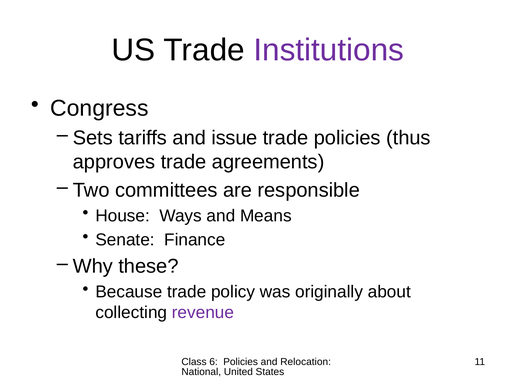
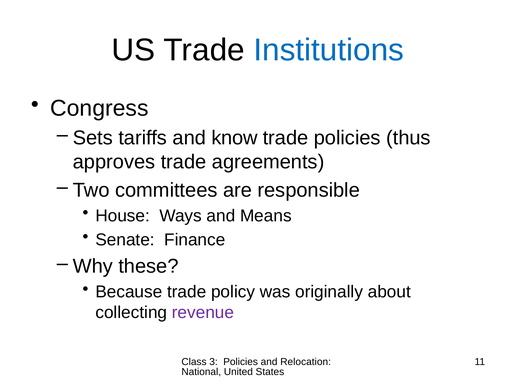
Institutions colour: purple -> blue (329, 50)
issue: issue -> know (234, 138)
6: 6 -> 3 (214, 362)
